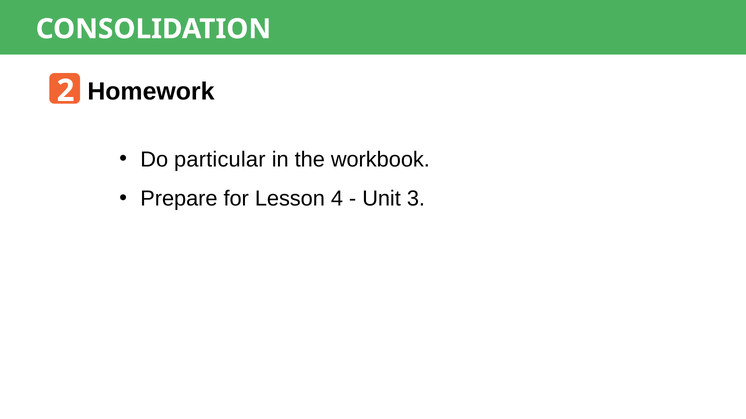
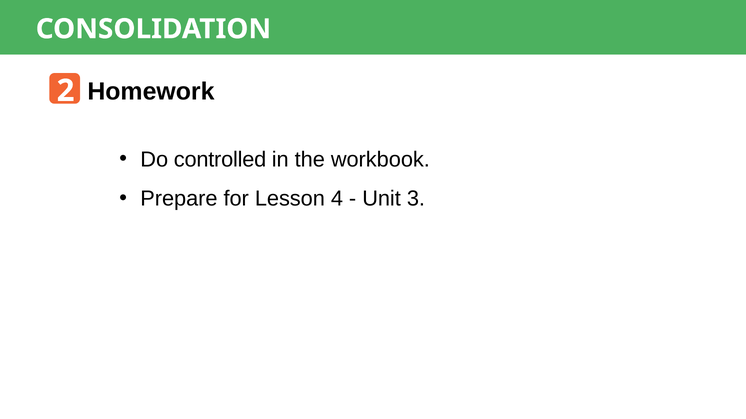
particular: particular -> controlled (220, 160)
